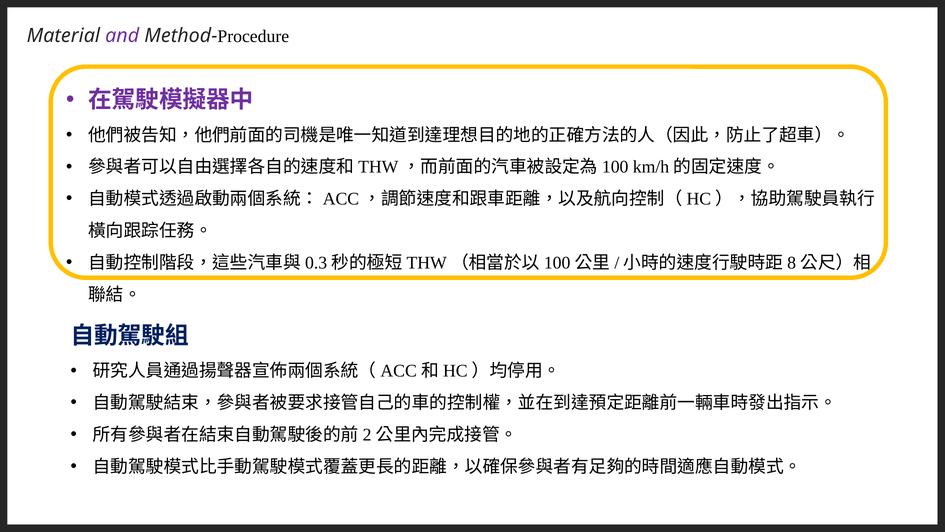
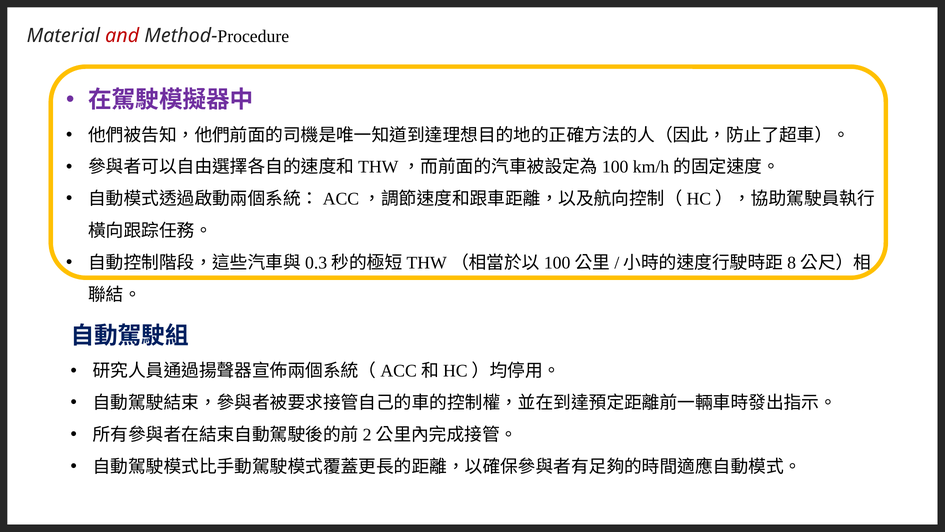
and colour: purple -> red (122, 35)
